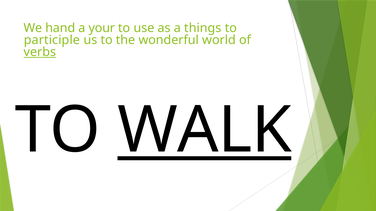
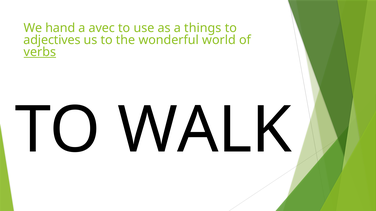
your: your -> avec (102, 28)
participle: participle -> adjectives (52, 40)
WALK underline: present -> none (205, 131)
